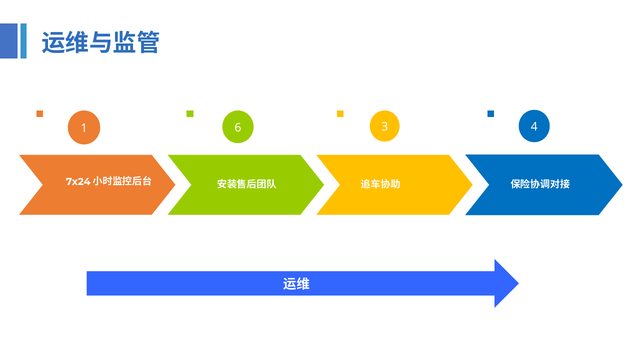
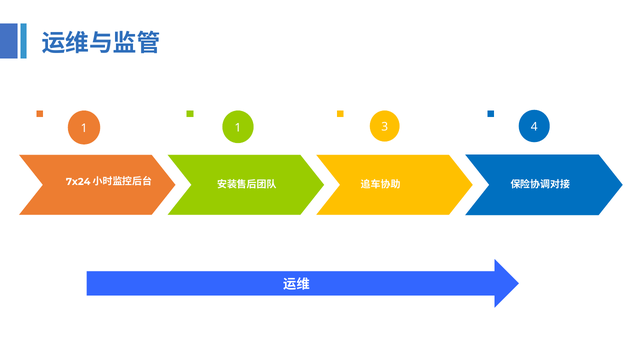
6: 6 -> 1 (238, 128)
